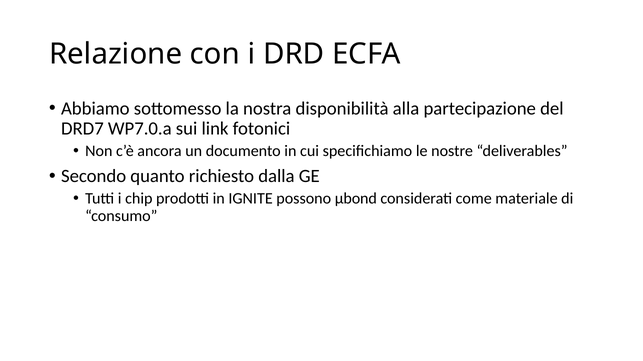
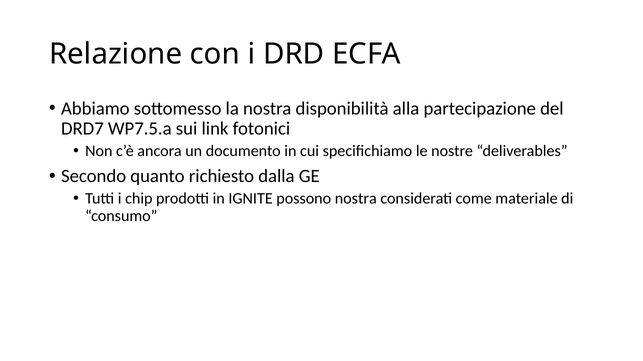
WP7.0.a: WP7.0.a -> WP7.5.a (140, 129)
possono µbond: µbond -> nostra (356, 199)
